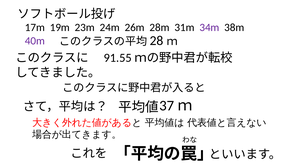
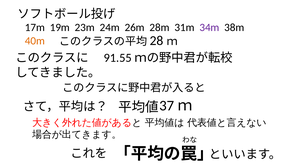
40m colour: purple -> orange (35, 41)
